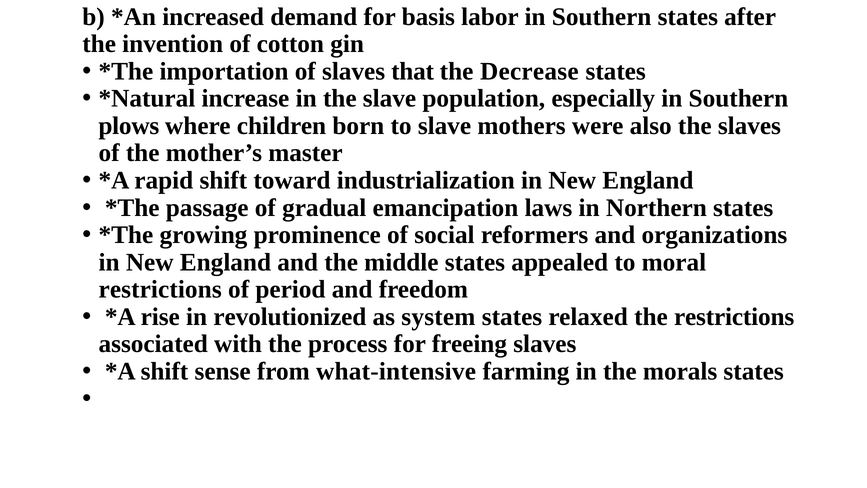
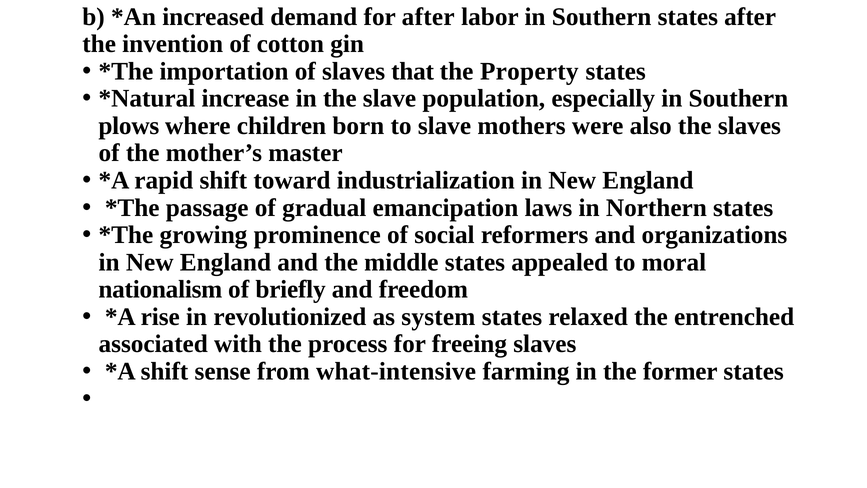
for basis: basis -> after (428, 17)
Decrease: Decrease -> Property (529, 71)
restrictions: restrictions -> nationalism (160, 289)
period: period -> briefly (291, 289)
the restrictions: restrictions -> entrenched (734, 317)
morals: morals -> former (680, 371)
